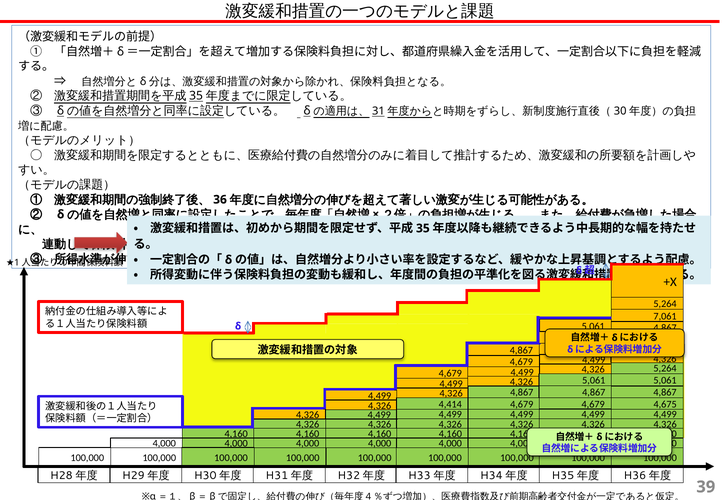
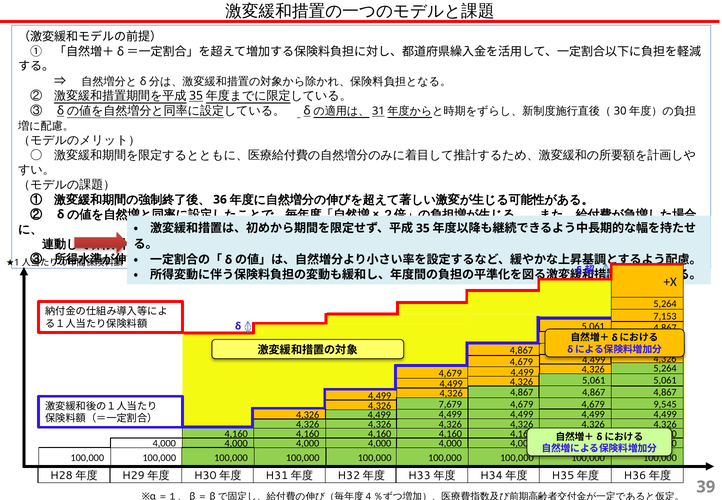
7,061: 7,061 -> 7,153 (665, 316)
4,414: 4,414 -> 7,679 (450, 404)
4,675: 4,675 -> 9,545 (665, 404)
